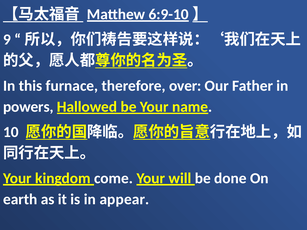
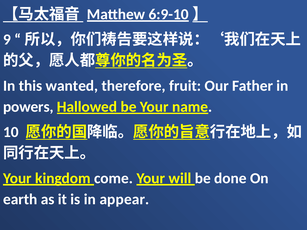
furnace: furnace -> wanted (72, 86)
over: over -> fruit (185, 86)
